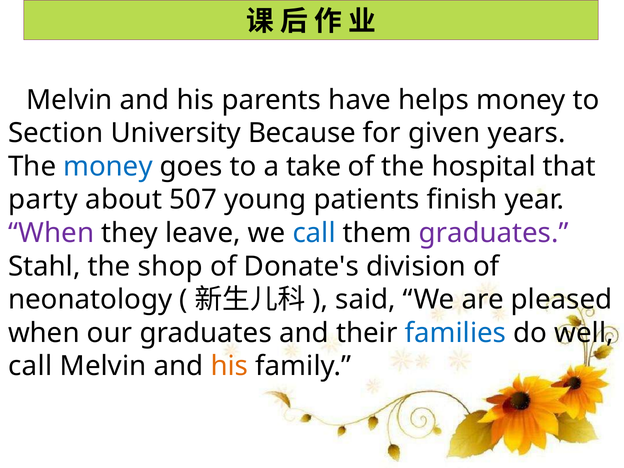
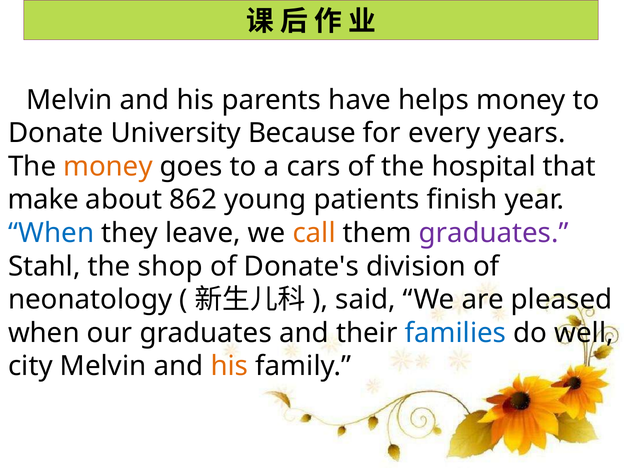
Section: Section -> Donate (56, 133)
given: given -> every (444, 133)
money colour: blue -> orange (108, 167)
take: take -> cars (314, 167)
party: party -> make (43, 200)
507: 507 -> 862 (193, 200)
When colour: purple -> blue (51, 233)
call colour: blue -> orange (314, 233)
call: call -> city (30, 366)
